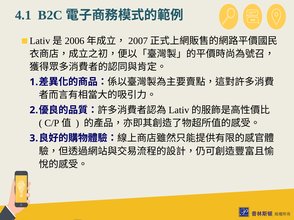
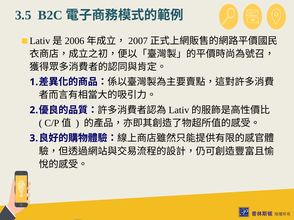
4.1: 4.1 -> 3.5 (23, 15)
